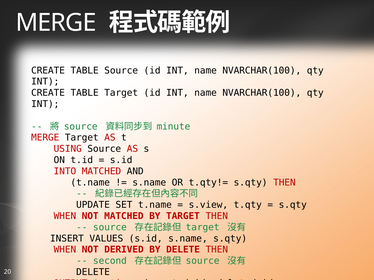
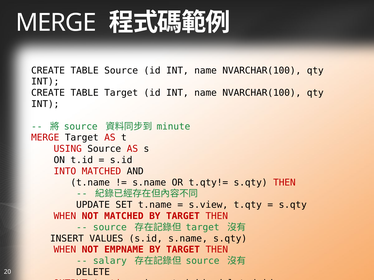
DERIVED: DERIVED -> EMPNAME (124, 250)
DELETE: DELETE -> TARGET (183, 250)
second: second -> salary (110, 261)
